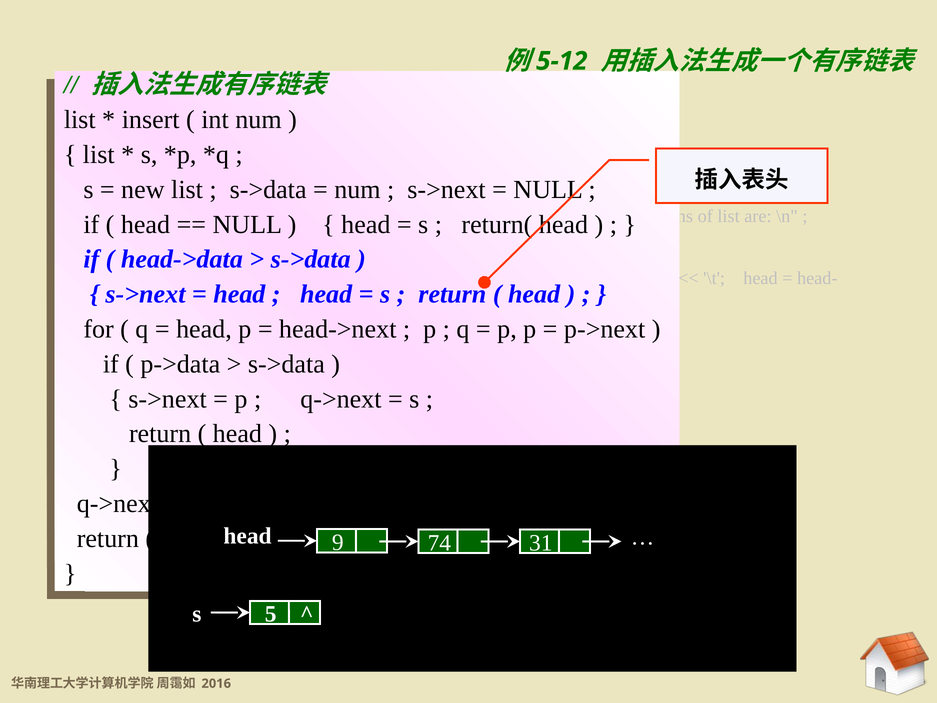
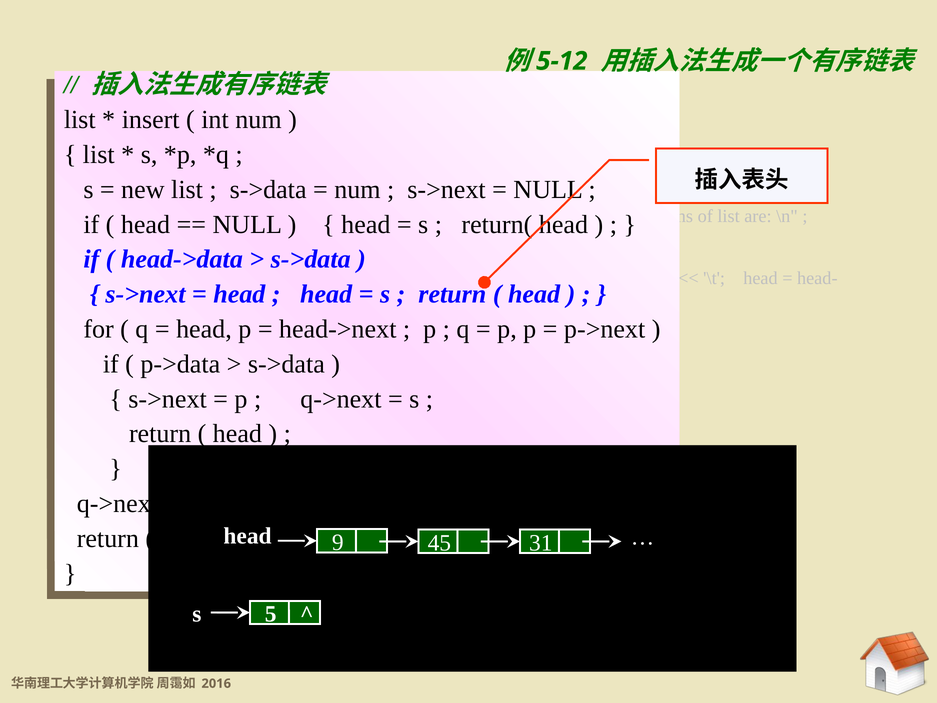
74: 74 -> 45 (439, 543)
